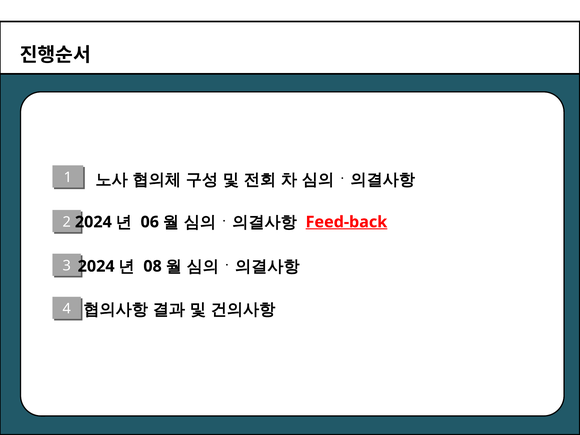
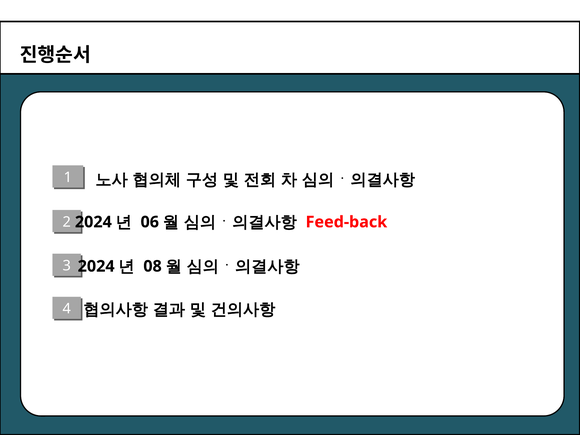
Feed-back underline: present -> none (346, 222)
